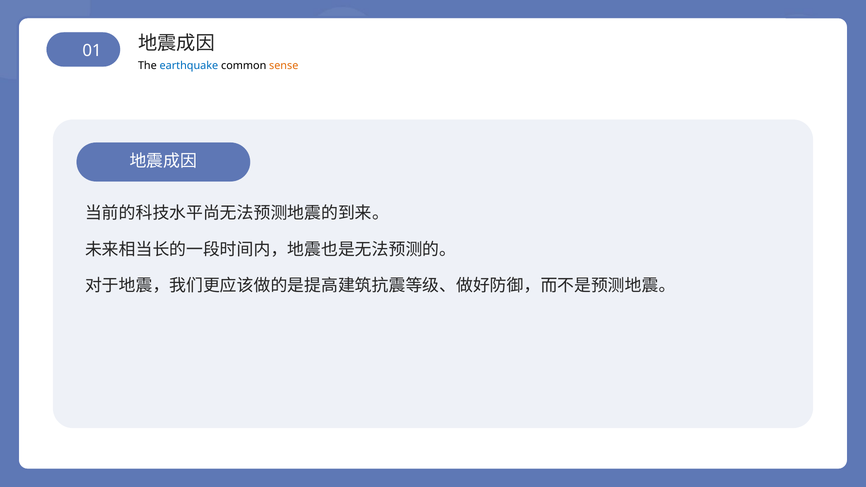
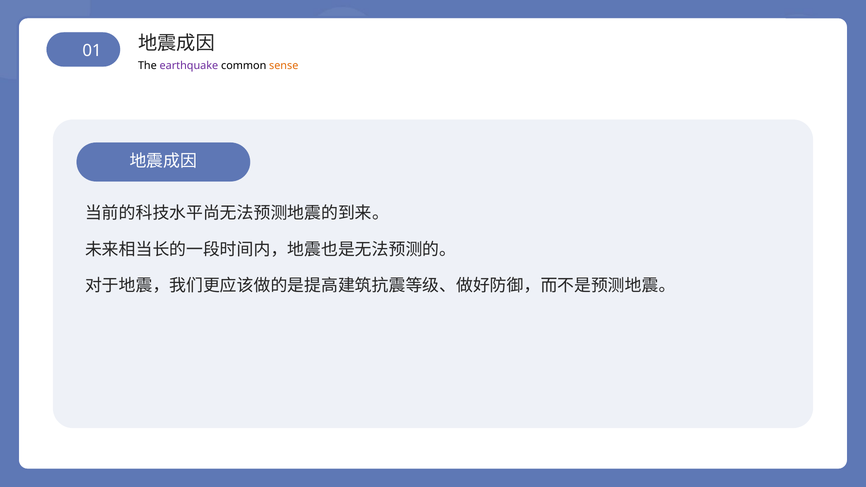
earthquake colour: blue -> purple (189, 66)
